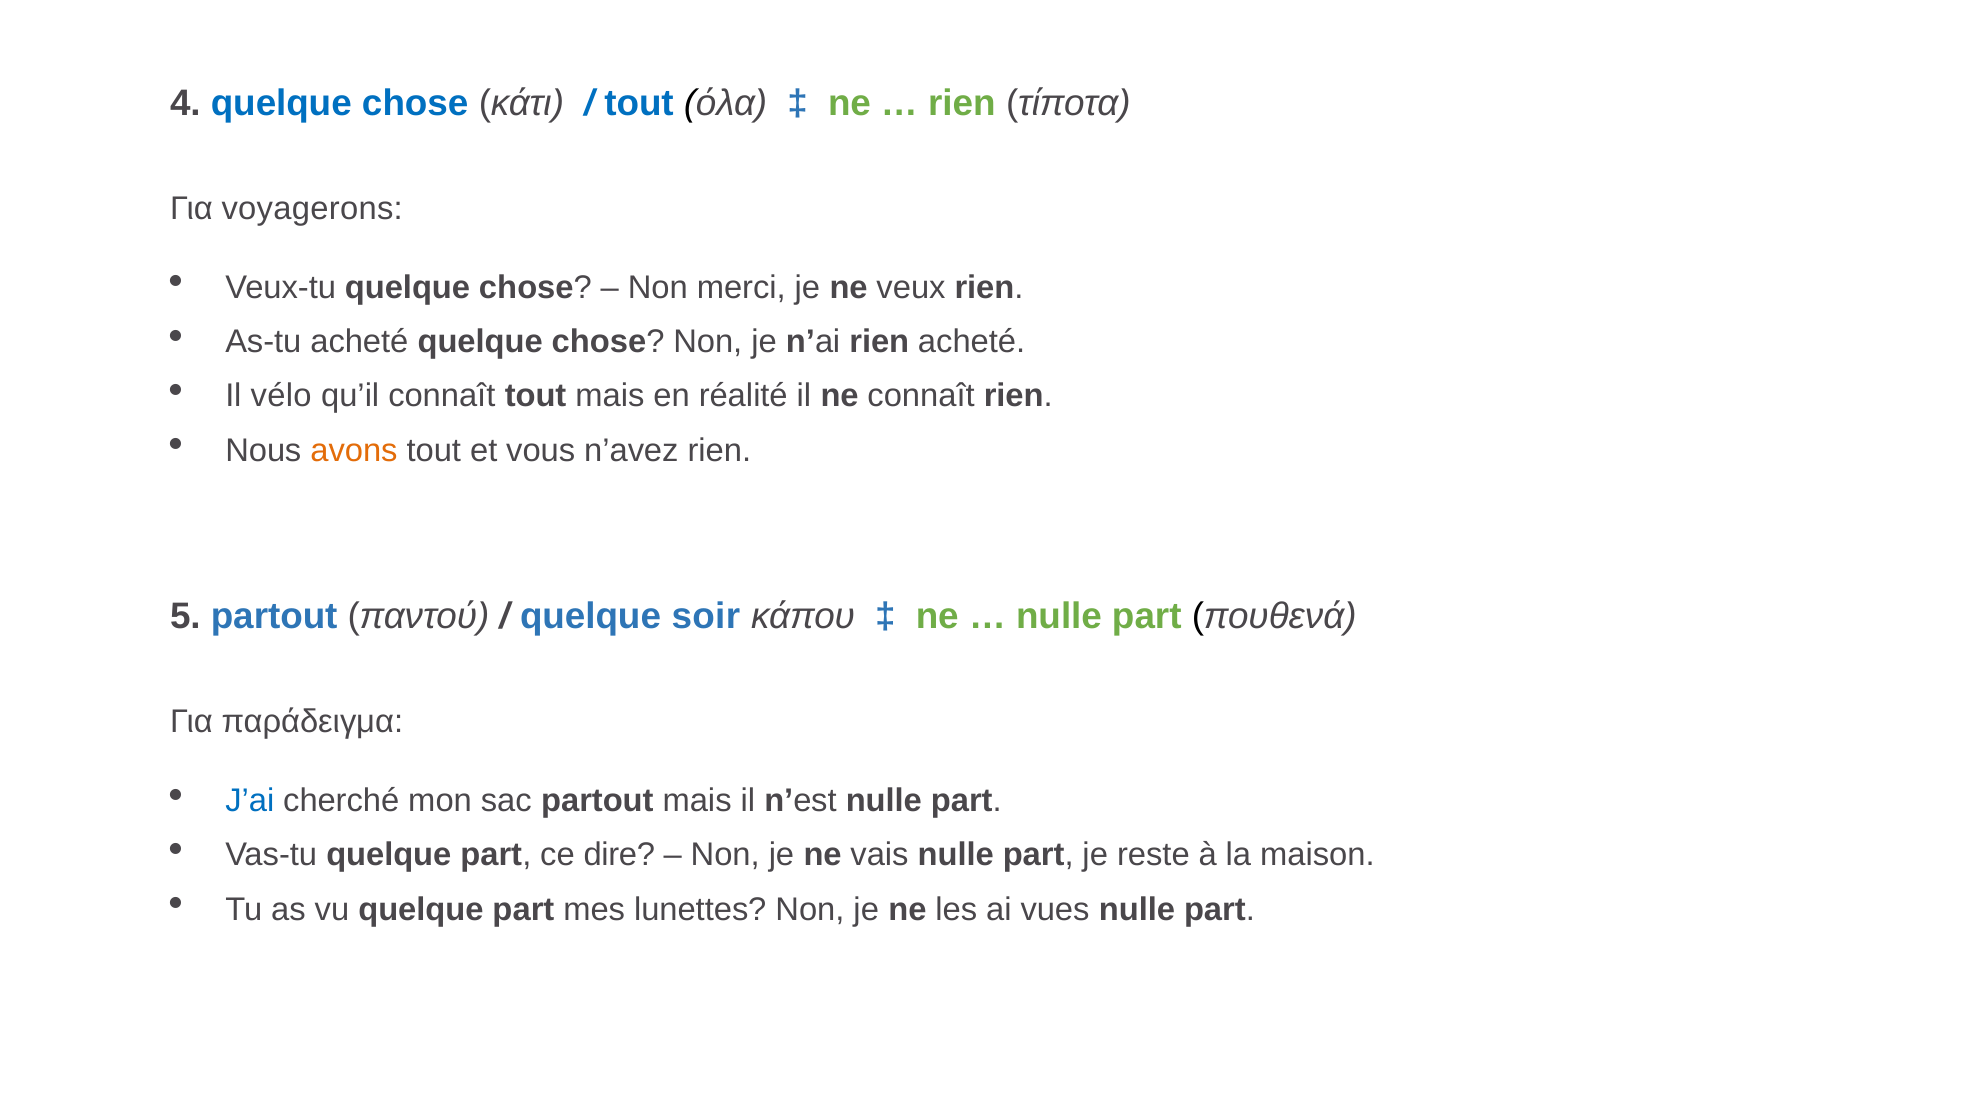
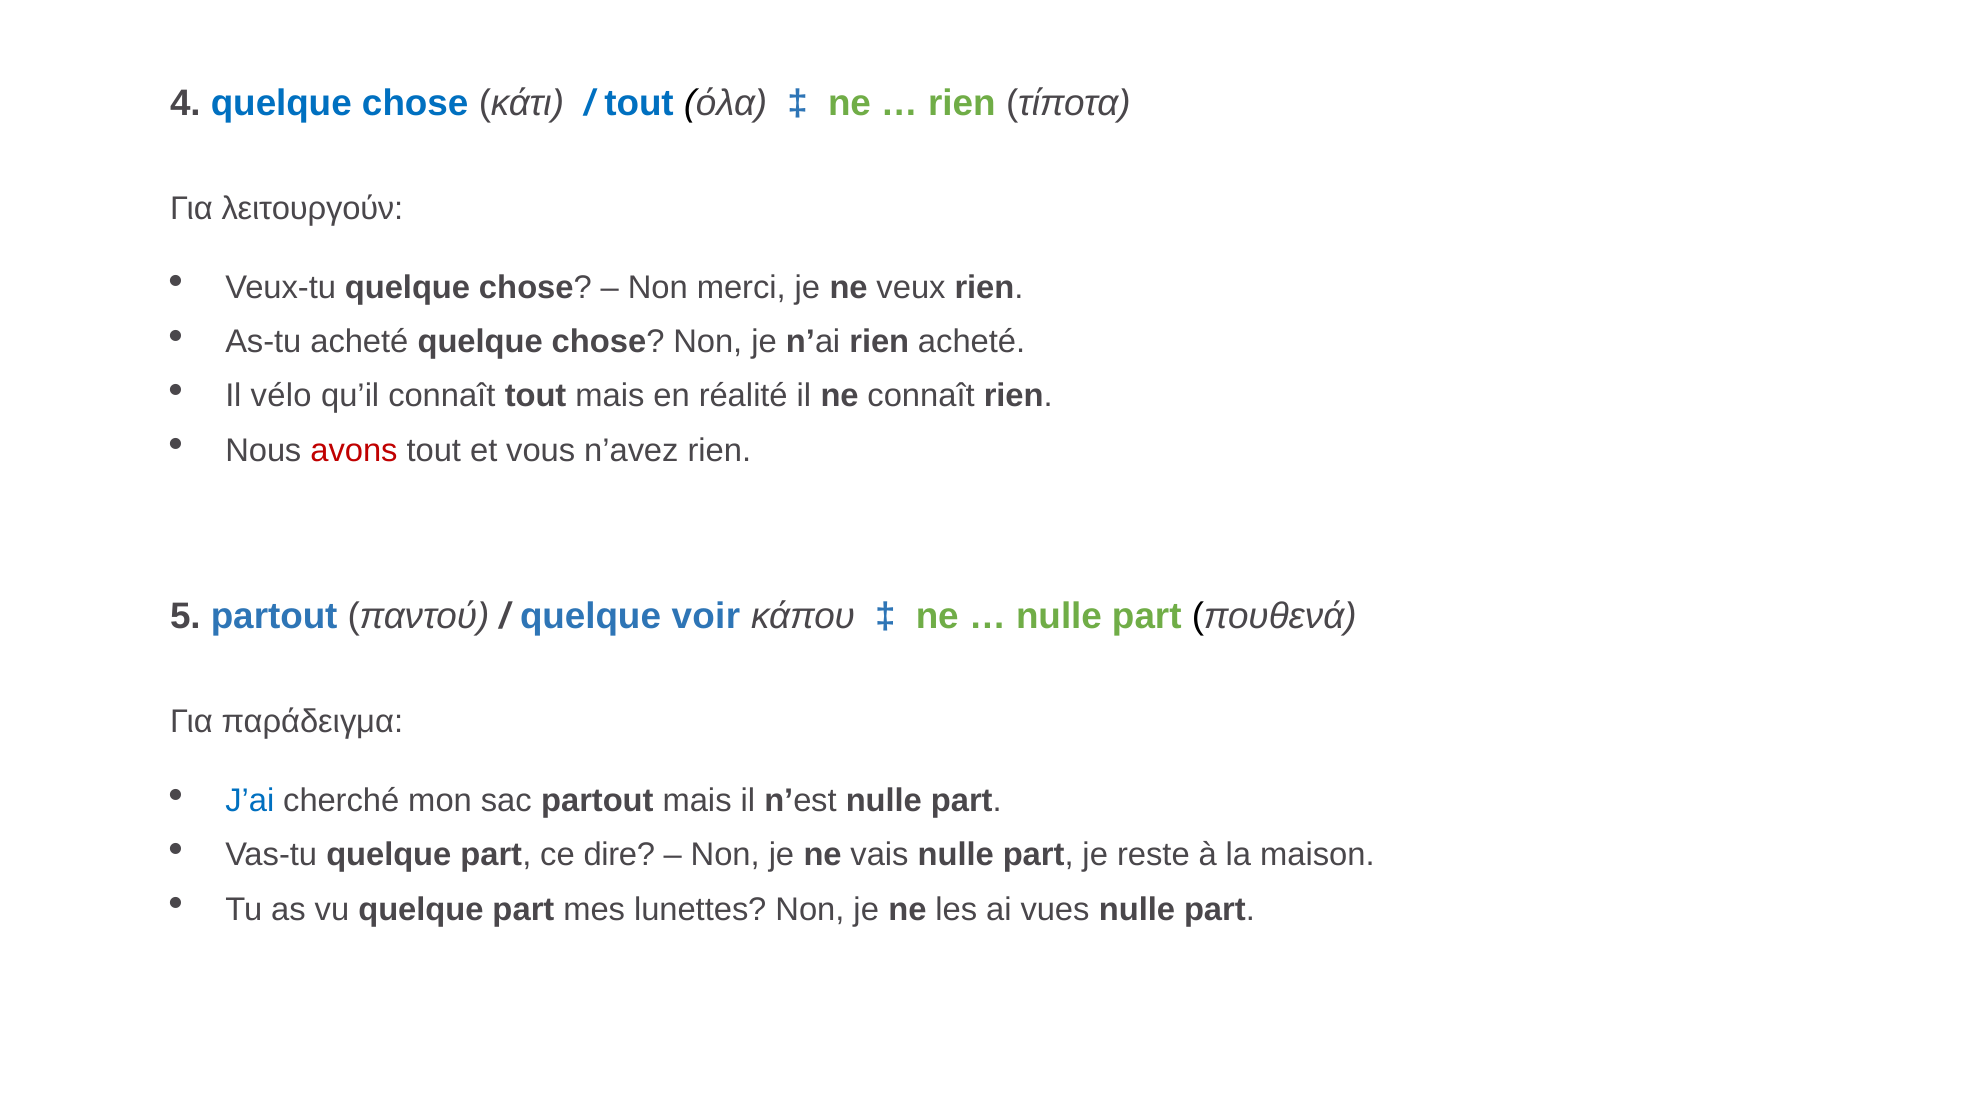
voyagerons: voyagerons -> λειτουργούν (312, 209)
avons colour: orange -> red (354, 451)
soir: soir -> voir (706, 617)
